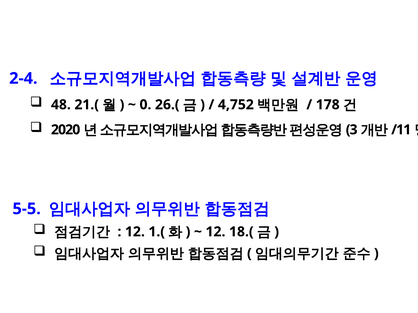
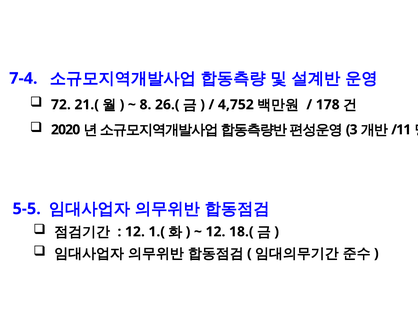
2-4: 2-4 -> 7-4 (23, 79)
48: 48 -> 72 (61, 105)
0: 0 -> 8 (145, 105)
